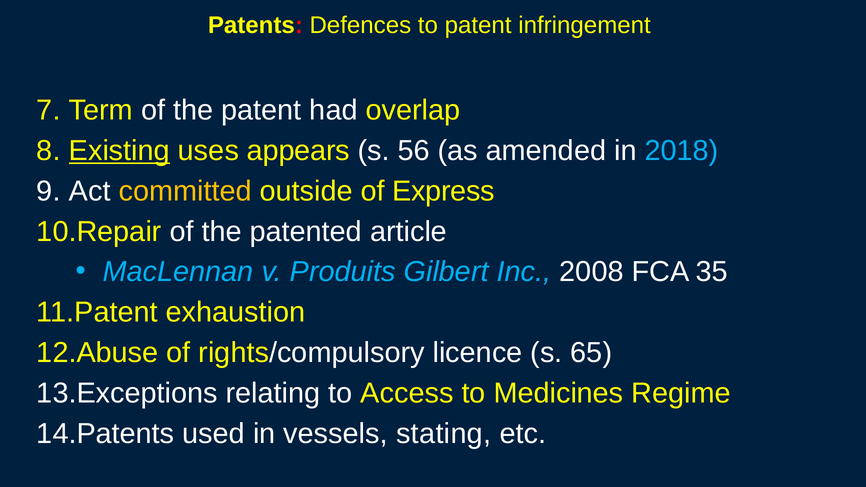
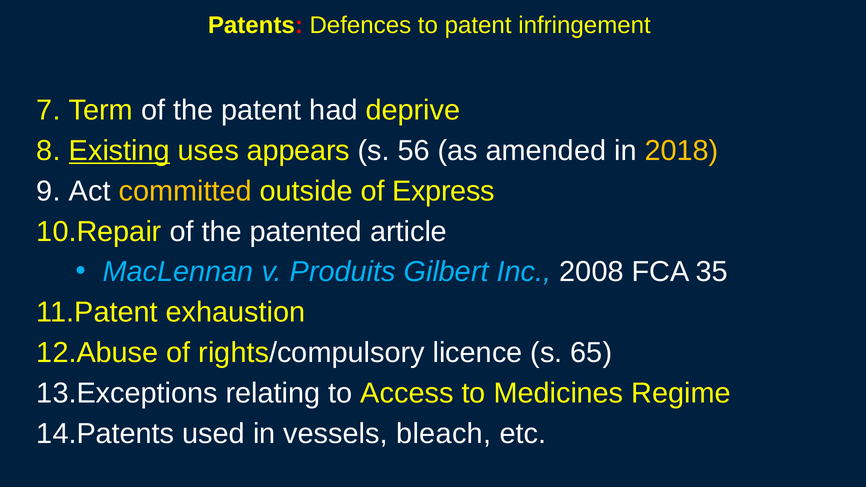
overlap: overlap -> deprive (413, 110)
2018 colour: light blue -> yellow (681, 151)
stating: stating -> bleach (444, 434)
